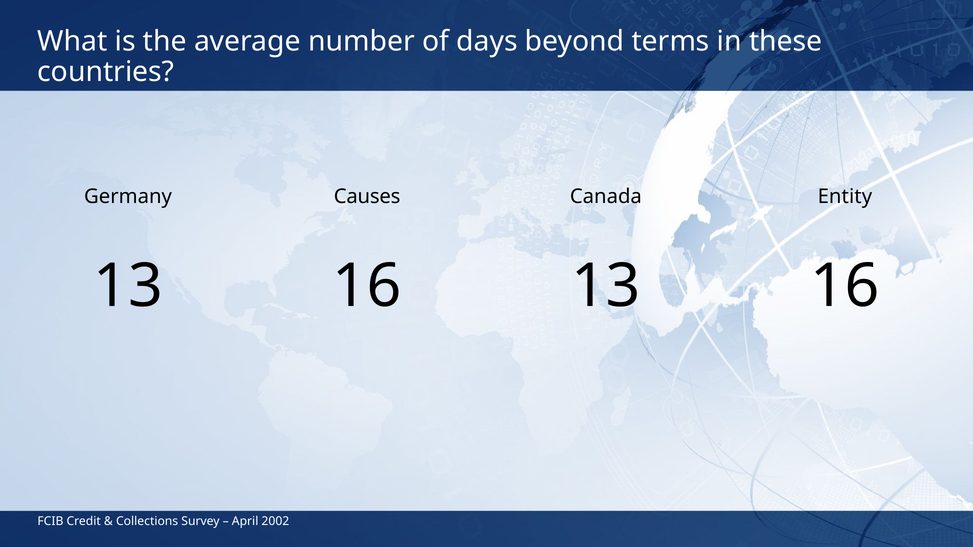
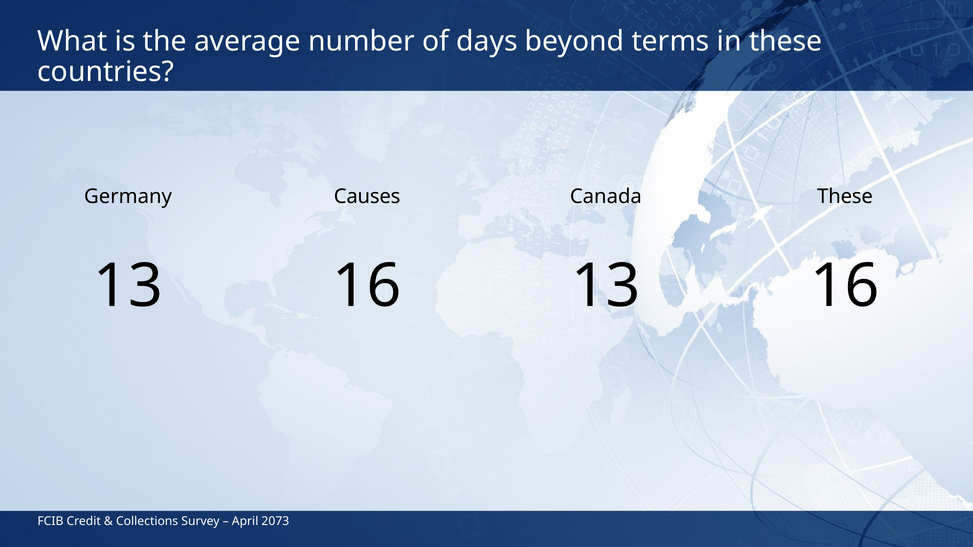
Entity: Entity -> These (845, 197)
2002: 2002 -> 2073 (275, 522)
